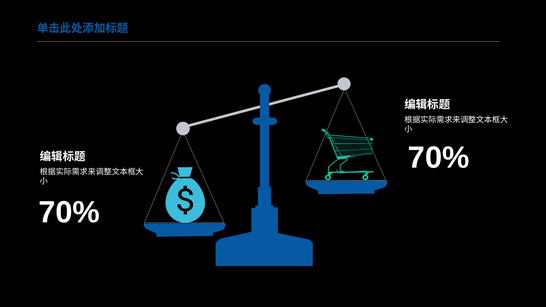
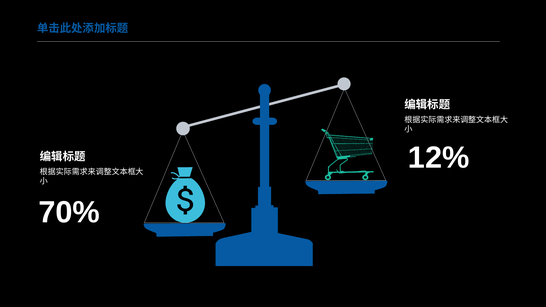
70%: 70% -> 12% (439, 158)
